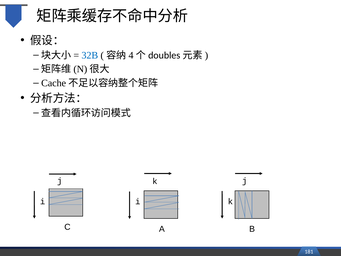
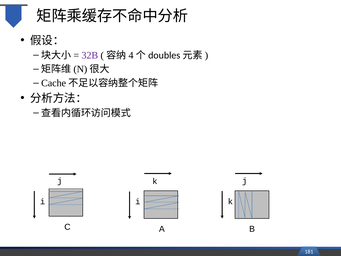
32B colour: blue -> purple (90, 55)
